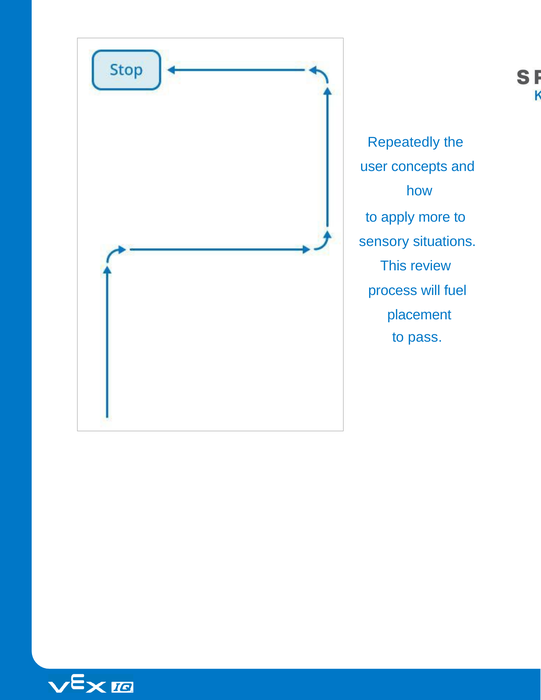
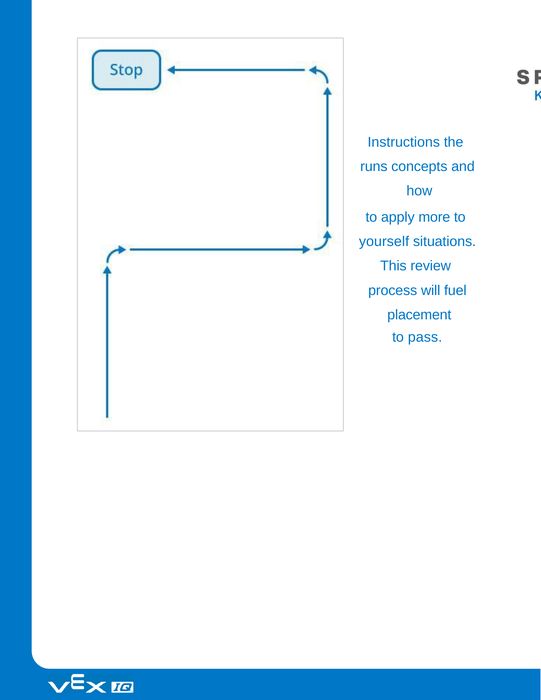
Repeatedly: Repeatedly -> Instructions (404, 142)
user: user -> runs (374, 166)
sensory: sensory -> yourself (384, 242)
